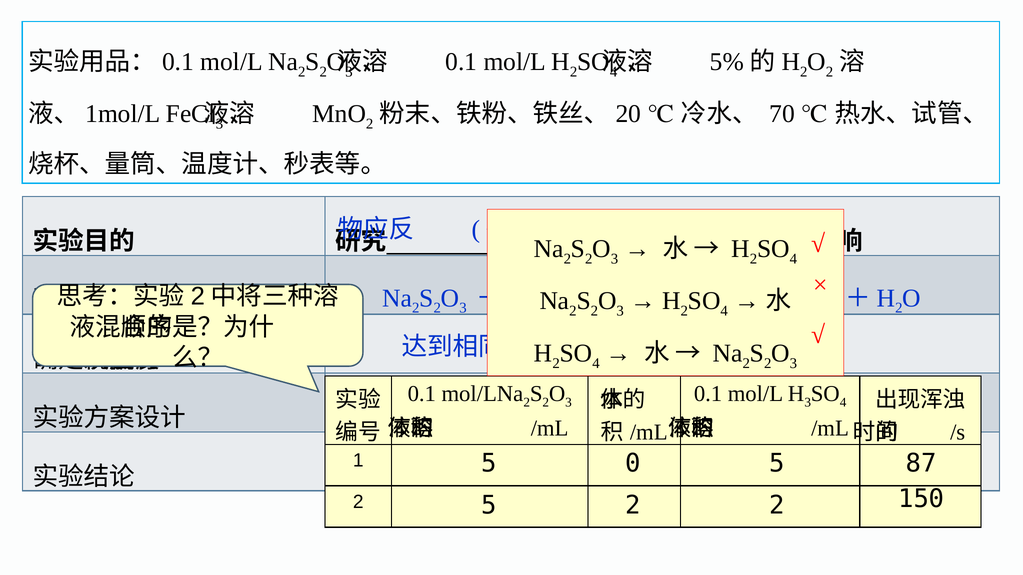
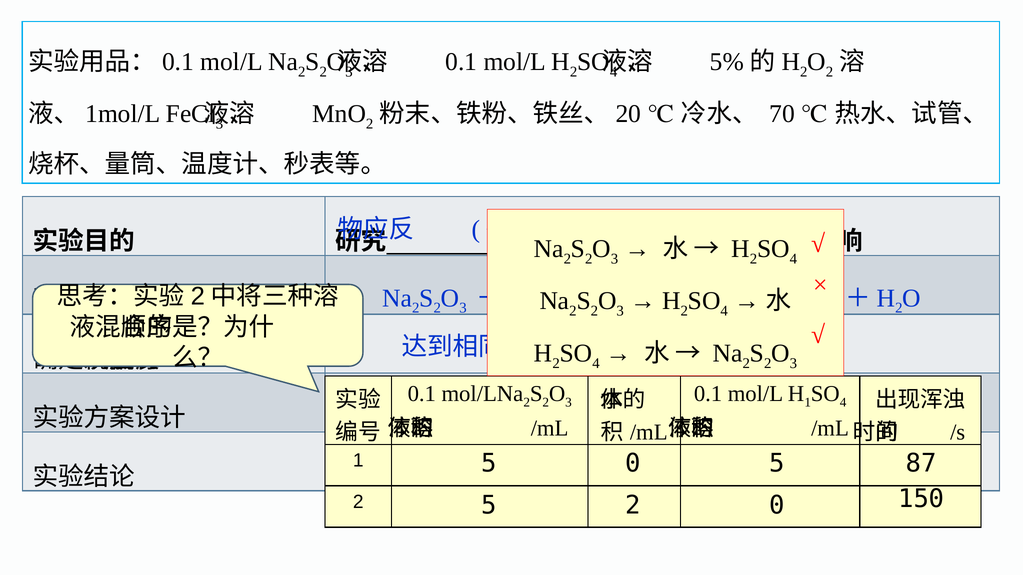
3: 3 -> 1 (808, 403)
2: 2 -> 0 (777, 506)
